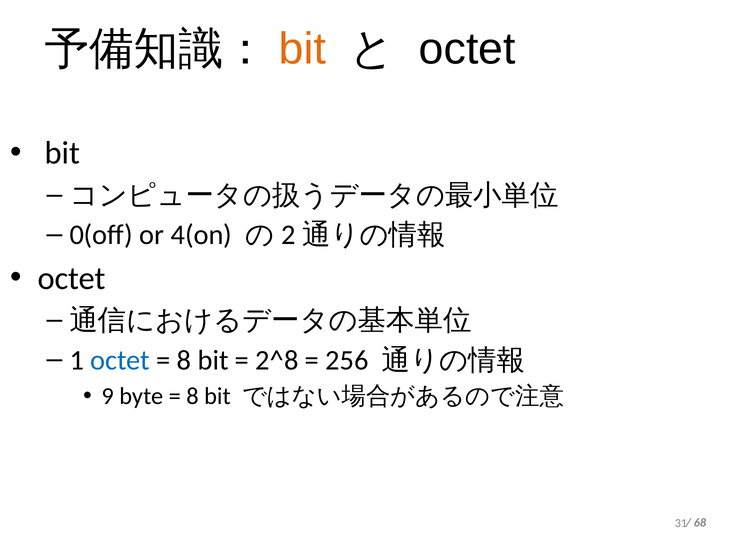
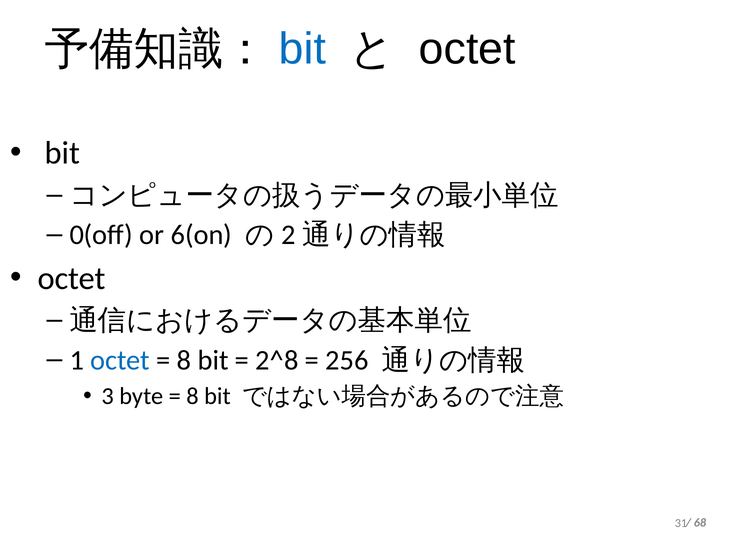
bit colour: orange -> blue (302, 49)
4(on: 4(on -> 6(on (201, 235)
9: 9 -> 3 (108, 397)
